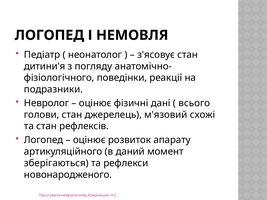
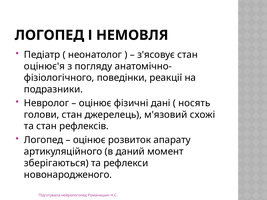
дитини'я: дитини'я -> оцінює'я (44, 66)
всього: всього -> носять (194, 103)
